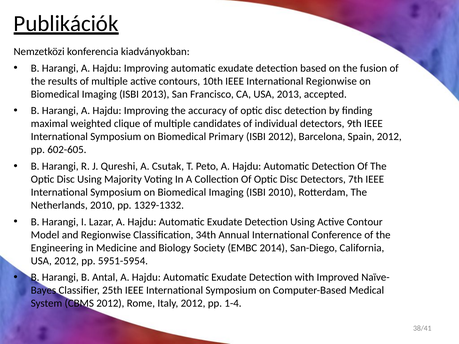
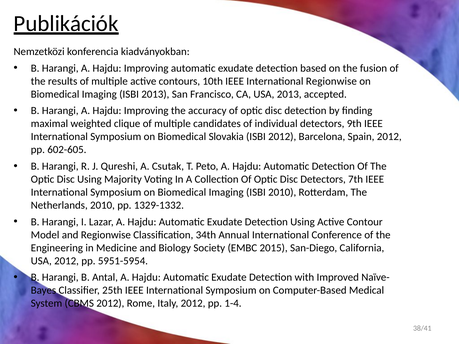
Primary: Primary -> Slovakia (226, 137)
2014: 2014 -> 2015 (274, 248)
